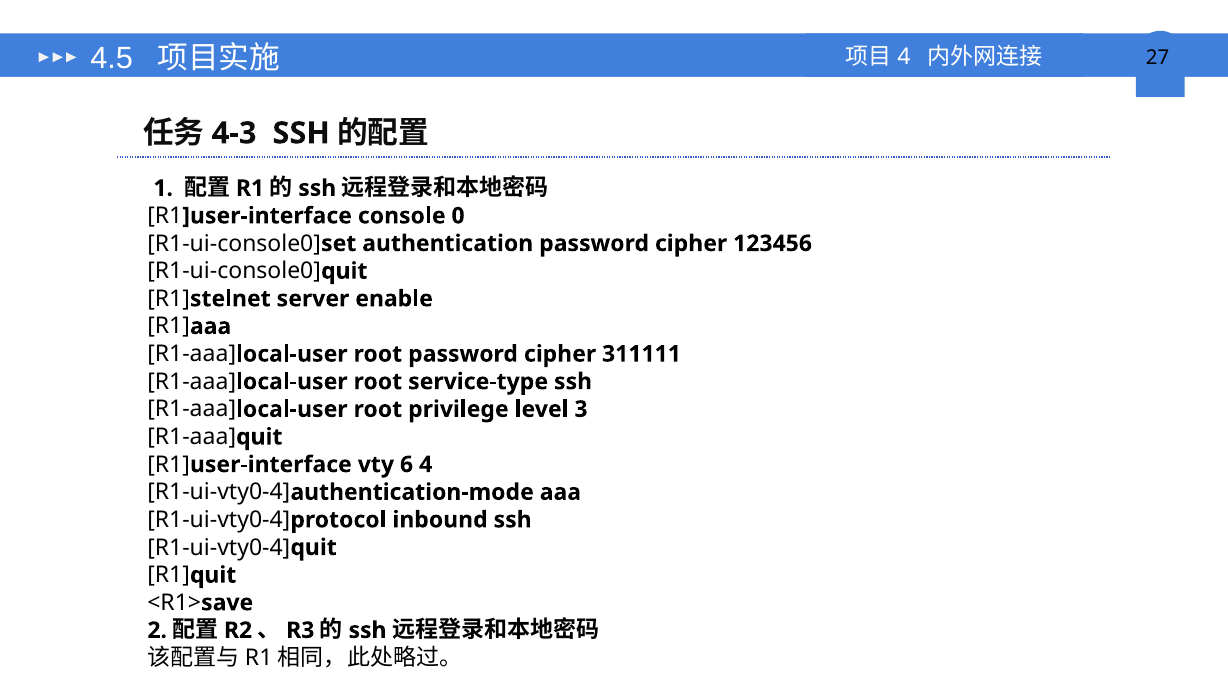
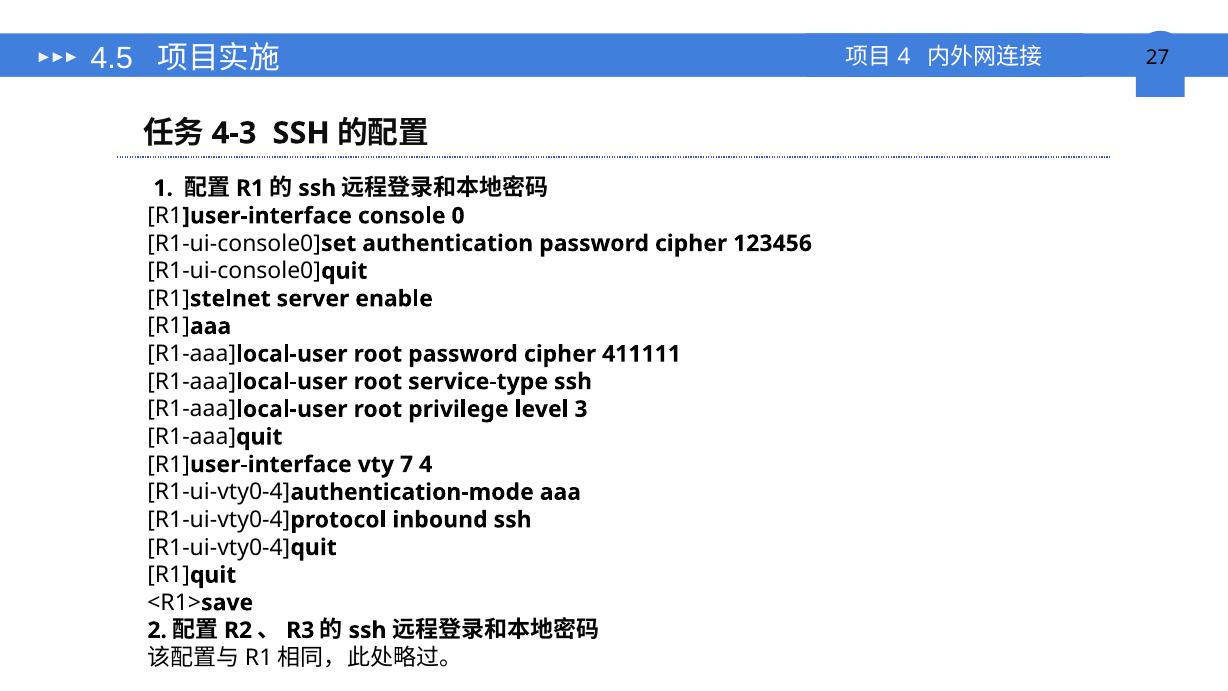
311111: 311111 -> 411111 (642, 354)
6: 6 -> 7 (407, 464)
